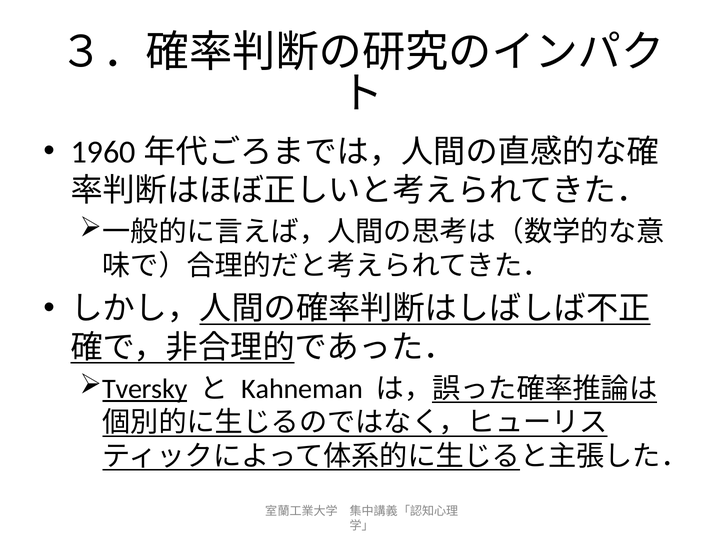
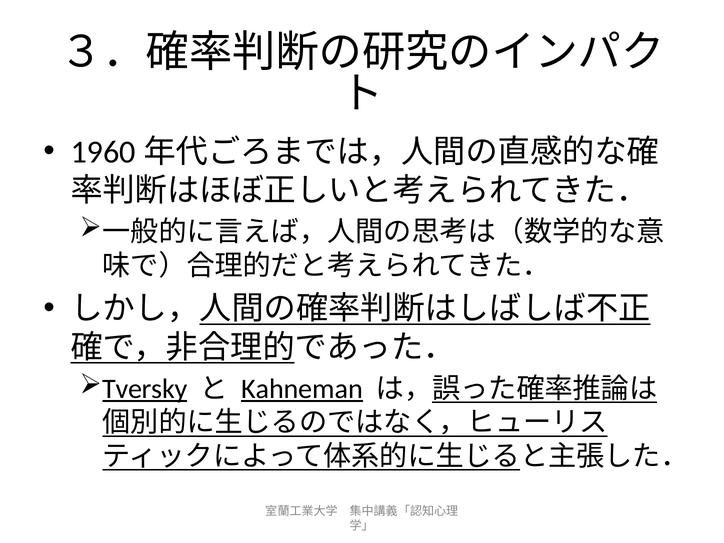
Kahneman underline: none -> present (302, 389)
